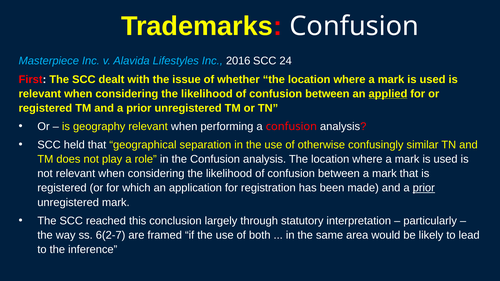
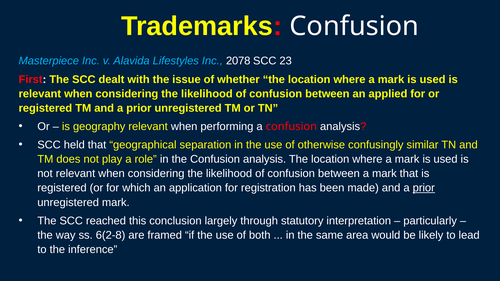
2016: 2016 -> 2078 (238, 61)
24: 24 -> 23 (286, 61)
applied underline: present -> none (388, 94)
6(2-7: 6(2-7 -> 6(2-8 (111, 235)
